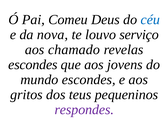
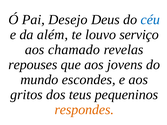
Comeu: Comeu -> Desejo (68, 20)
nova: nova -> além (52, 35)
escondes: escondes -> repouses (33, 65)
respondes colour: purple -> orange (84, 110)
